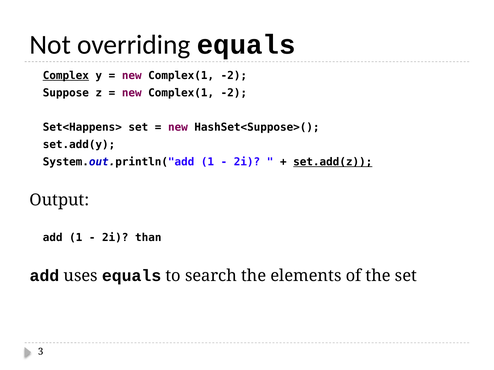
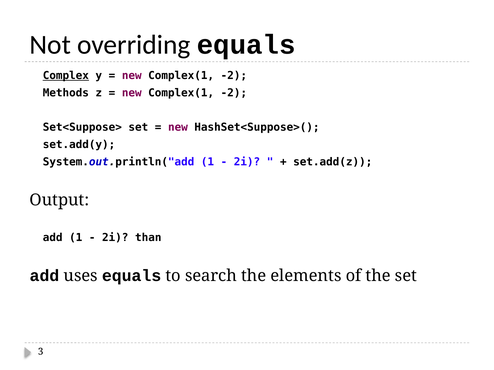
Suppose: Suppose -> Methods (66, 93)
Set<Happens>: Set<Happens> -> Set<Suppose> (82, 127)
set.add(z underline: present -> none (333, 162)
